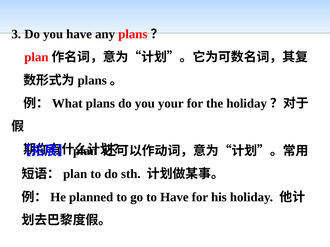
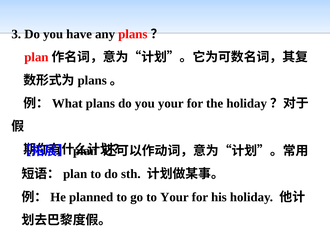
to Have: Have -> Your (174, 197)
